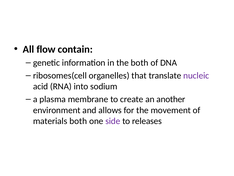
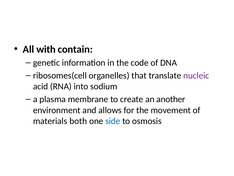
flow: flow -> with (46, 49)
the both: both -> code (140, 63)
side colour: purple -> blue (113, 121)
releases: releases -> osmosis (147, 121)
